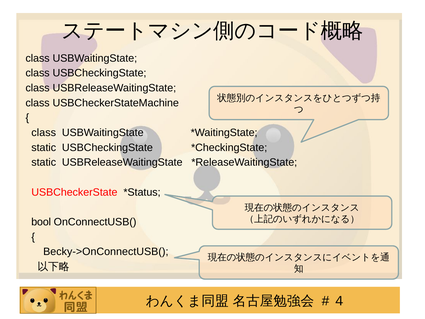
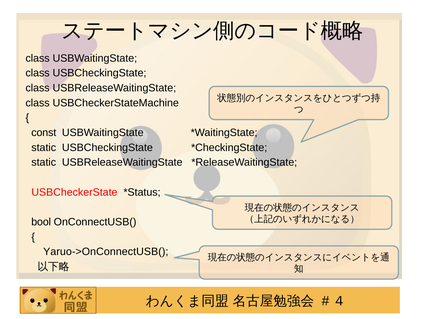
class: class -> const (44, 133)
Becky->OnConnectUSB(: Becky->OnConnectUSB( -> Yaruo->OnConnectUSB( (106, 252)
